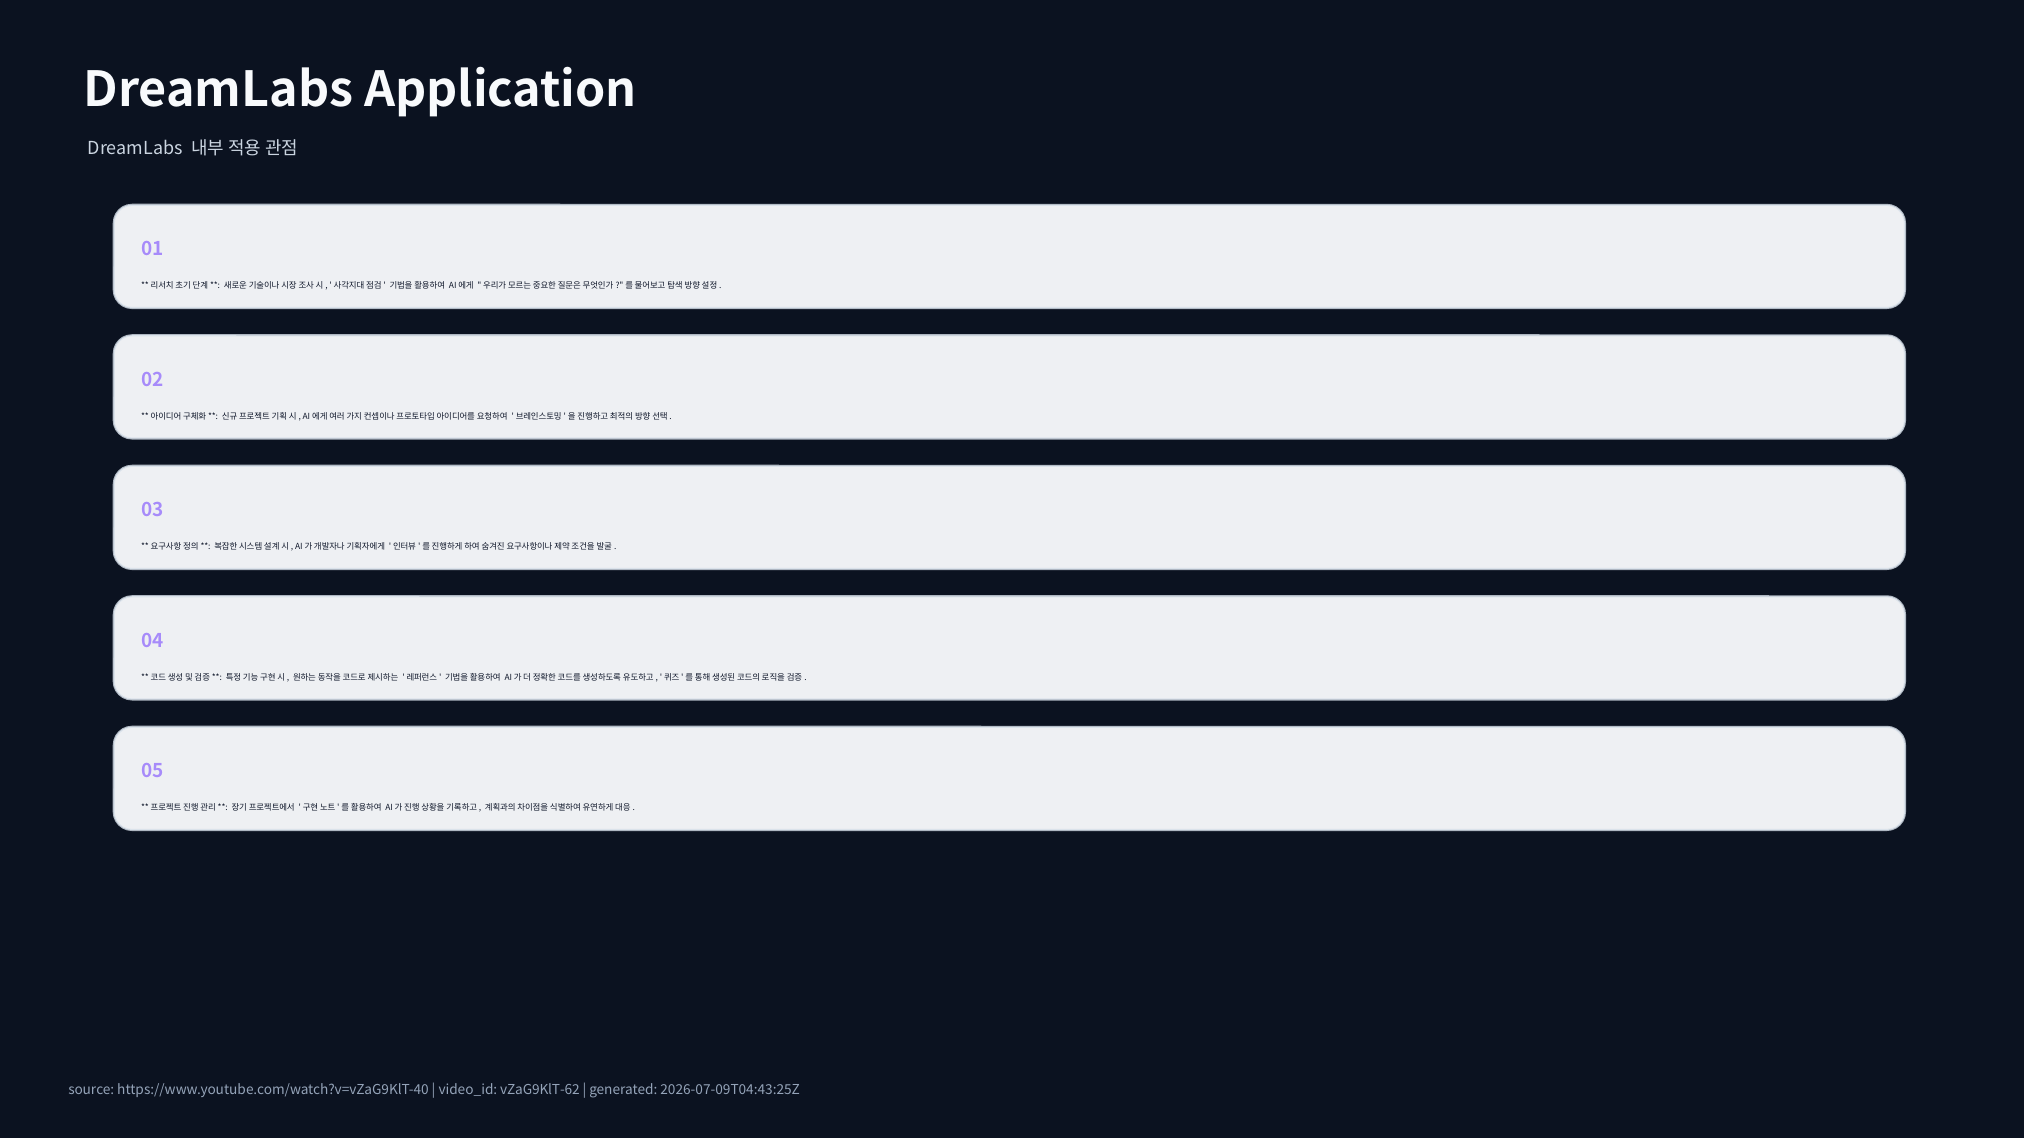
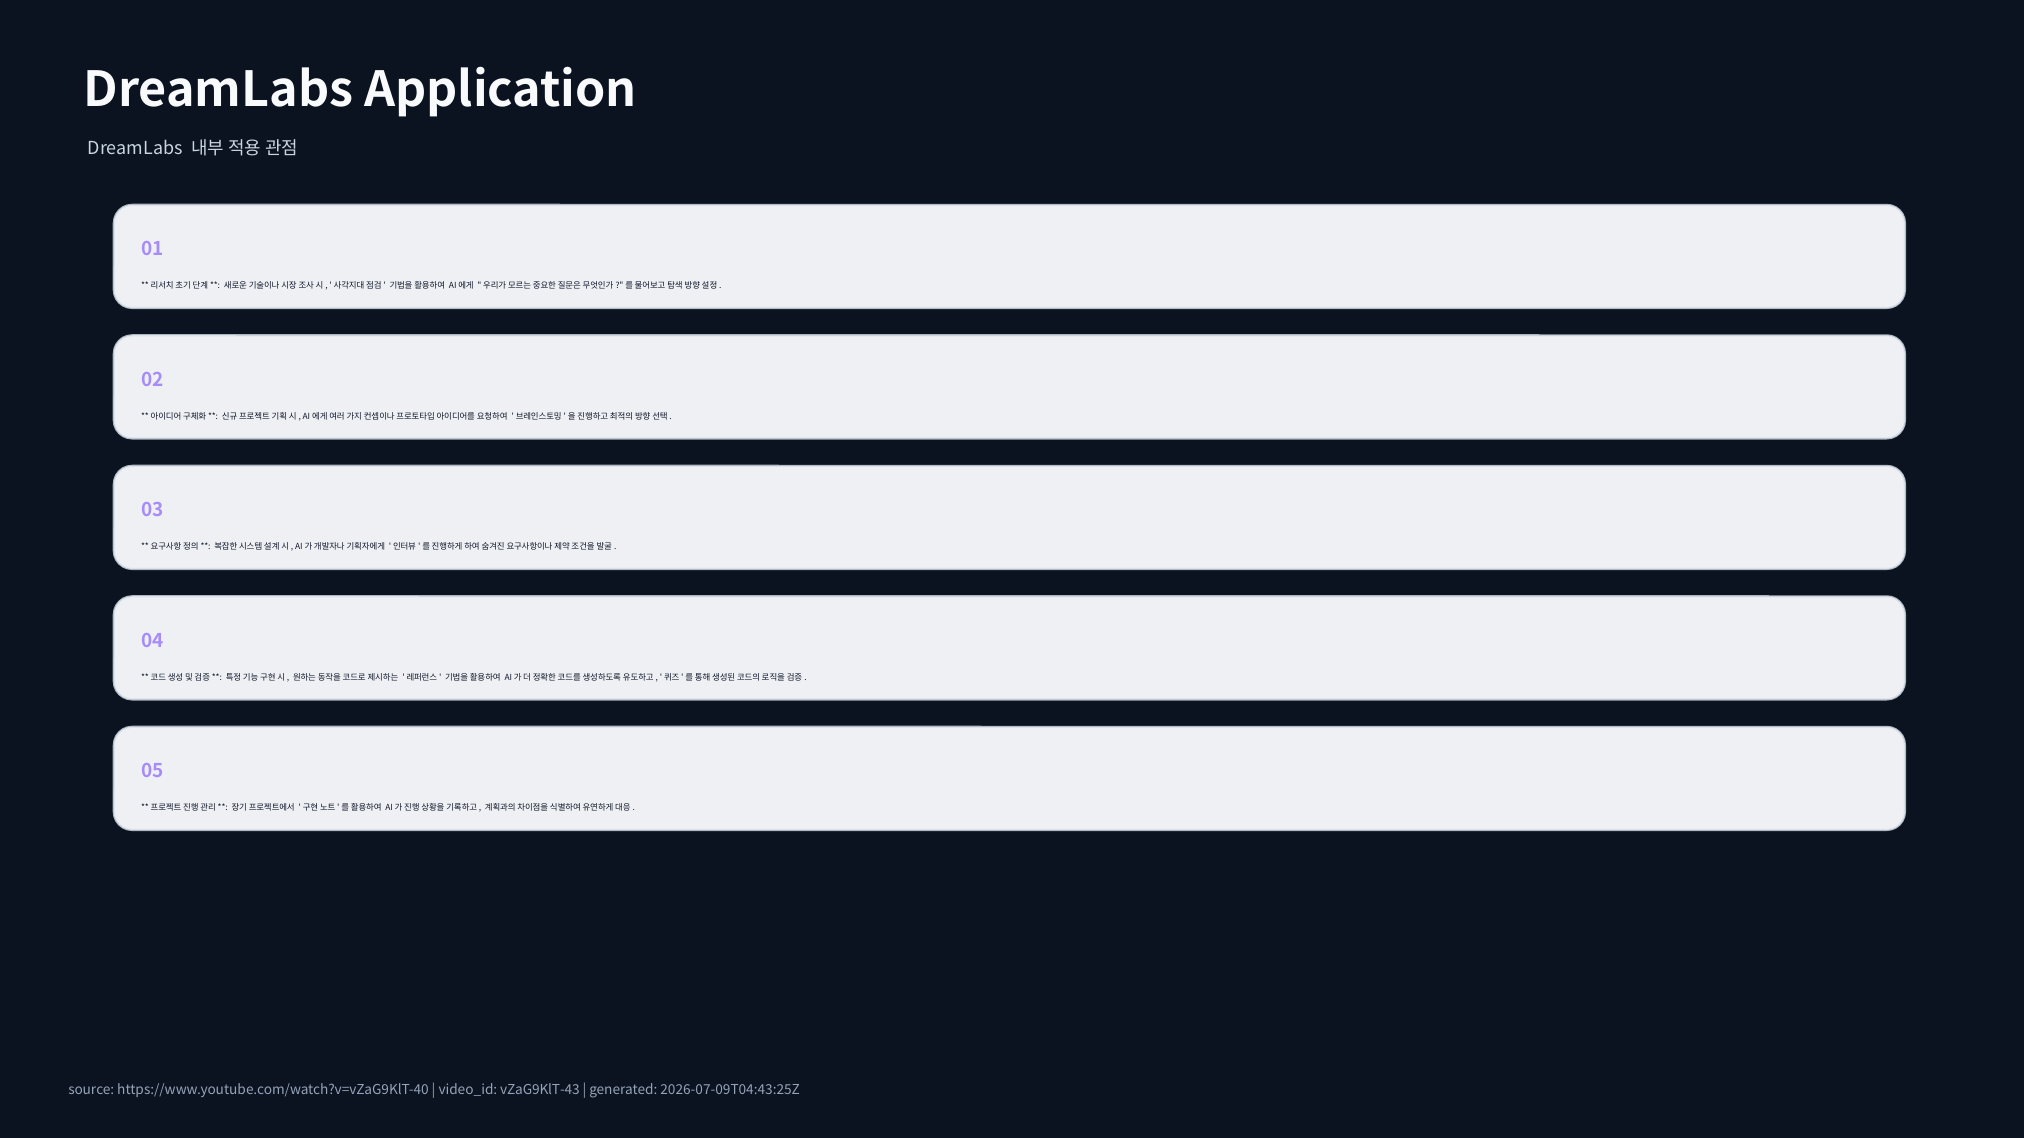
vZaG9KlT-62: vZaG9KlT-62 -> vZaG9KlT-43 (540, 1090)
